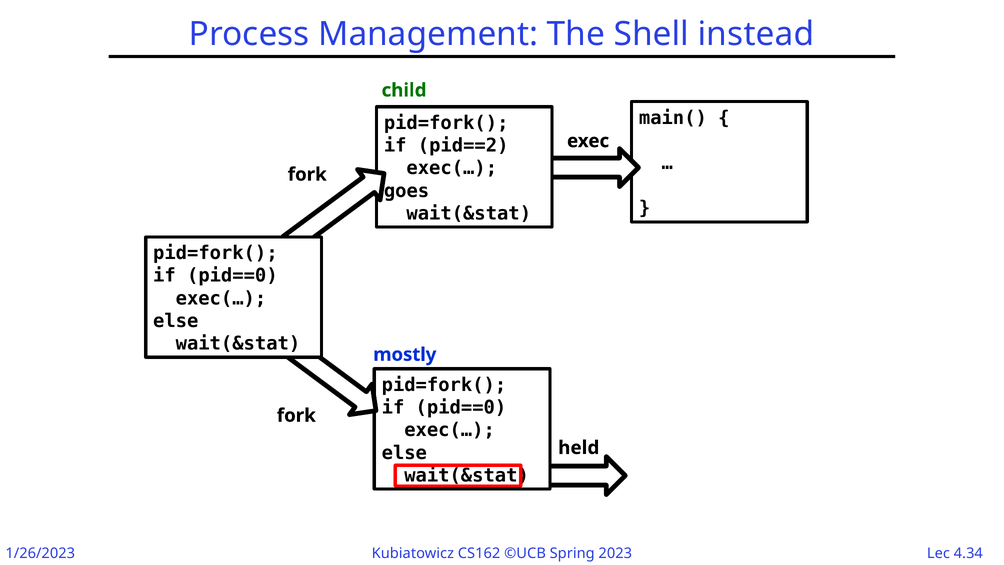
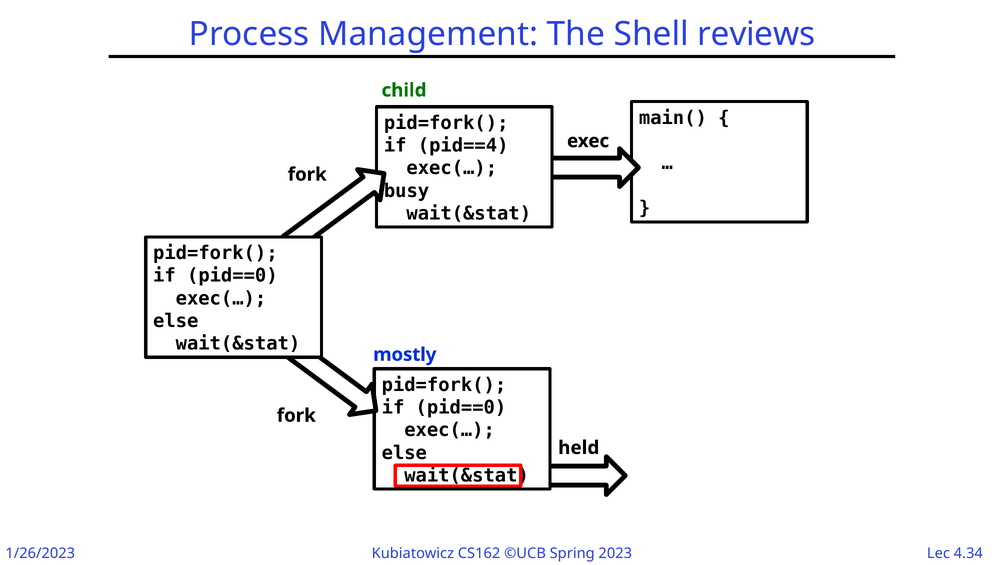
instead: instead -> reviews (756, 34)
pid==2: pid==2 -> pid==4 (463, 146)
goes: goes -> busy (407, 191)
